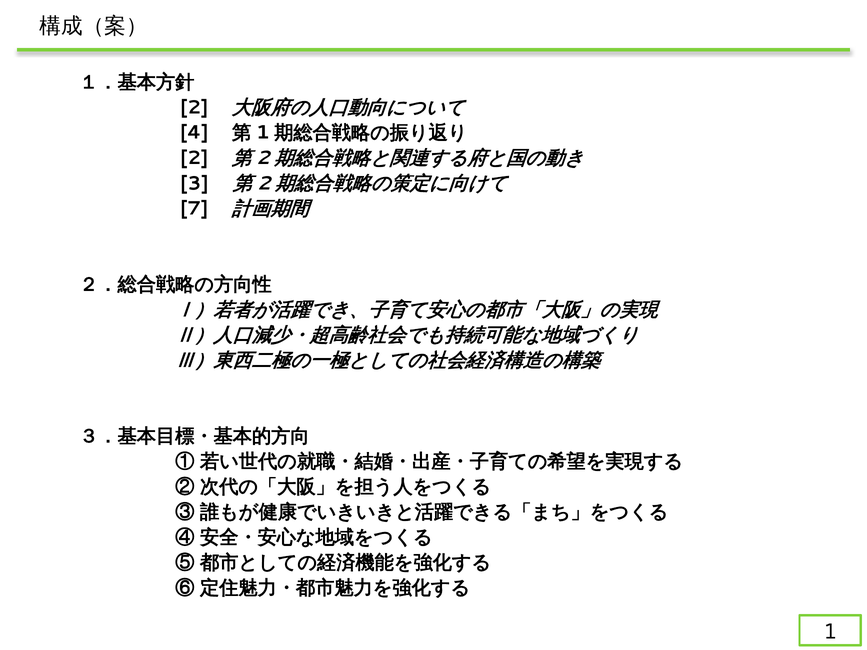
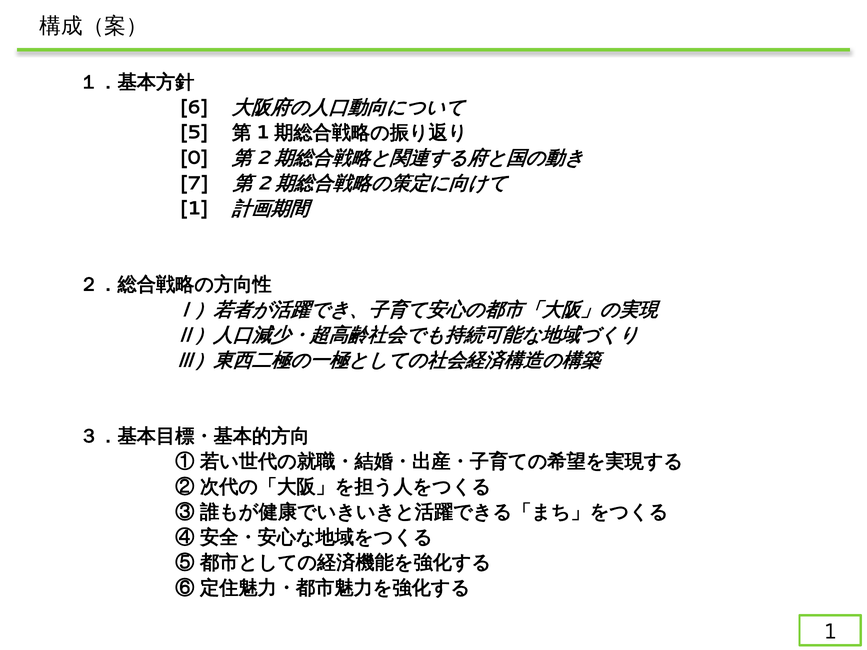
2: 2 -> 6 (194, 107)
4: 4 -> 5 (194, 133)
2: 2 -> 0 (194, 158)
3: 3 -> 7 (194, 183)
7: 7 -> 1 (194, 209)
